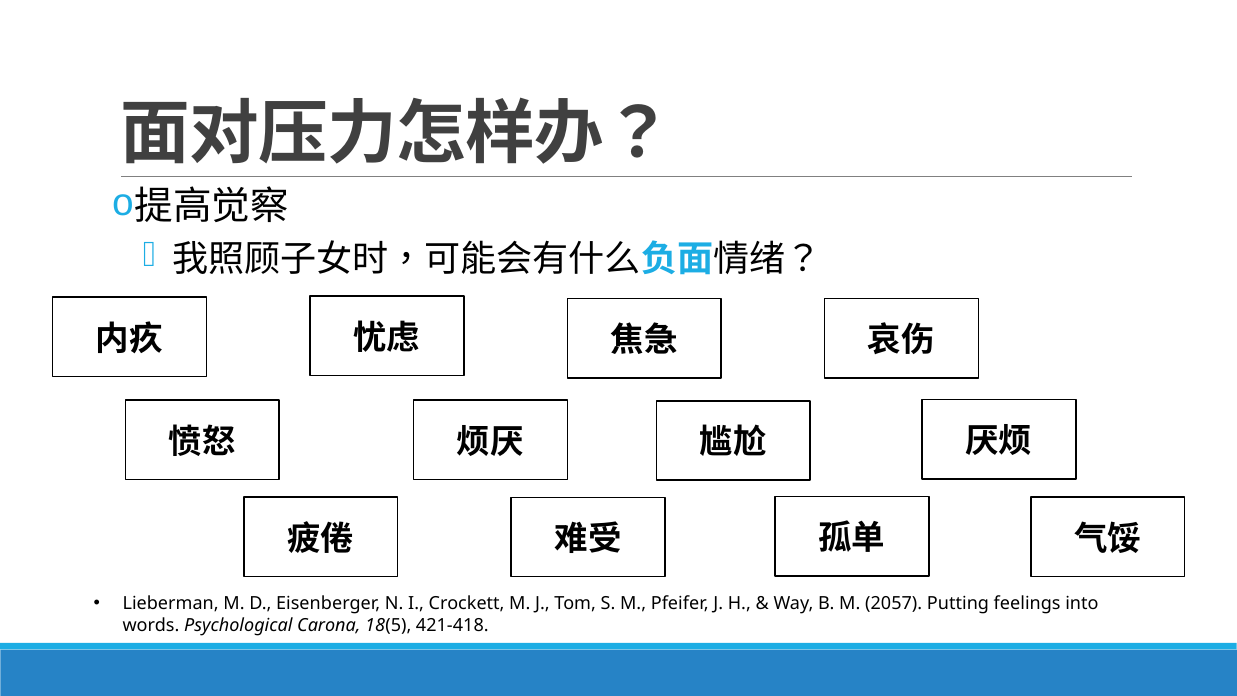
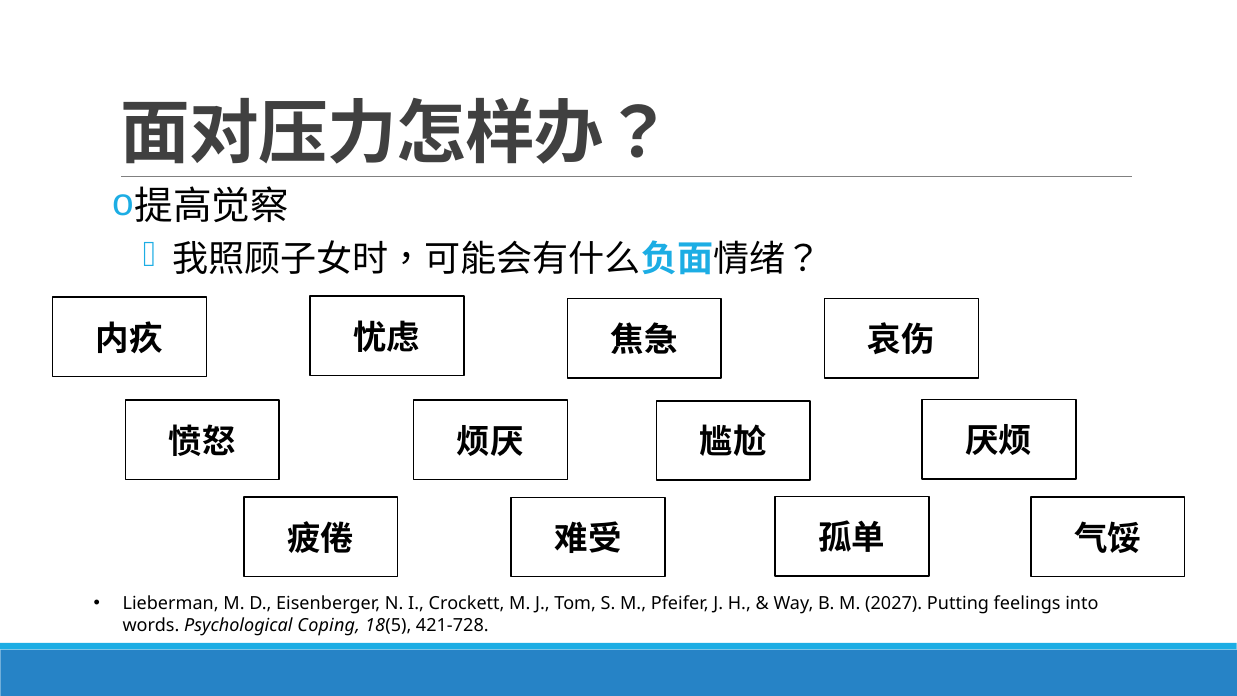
2057: 2057 -> 2027 (894, 603)
Carona: Carona -> Coping (329, 625)
421-418: 421-418 -> 421-728 (452, 625)
